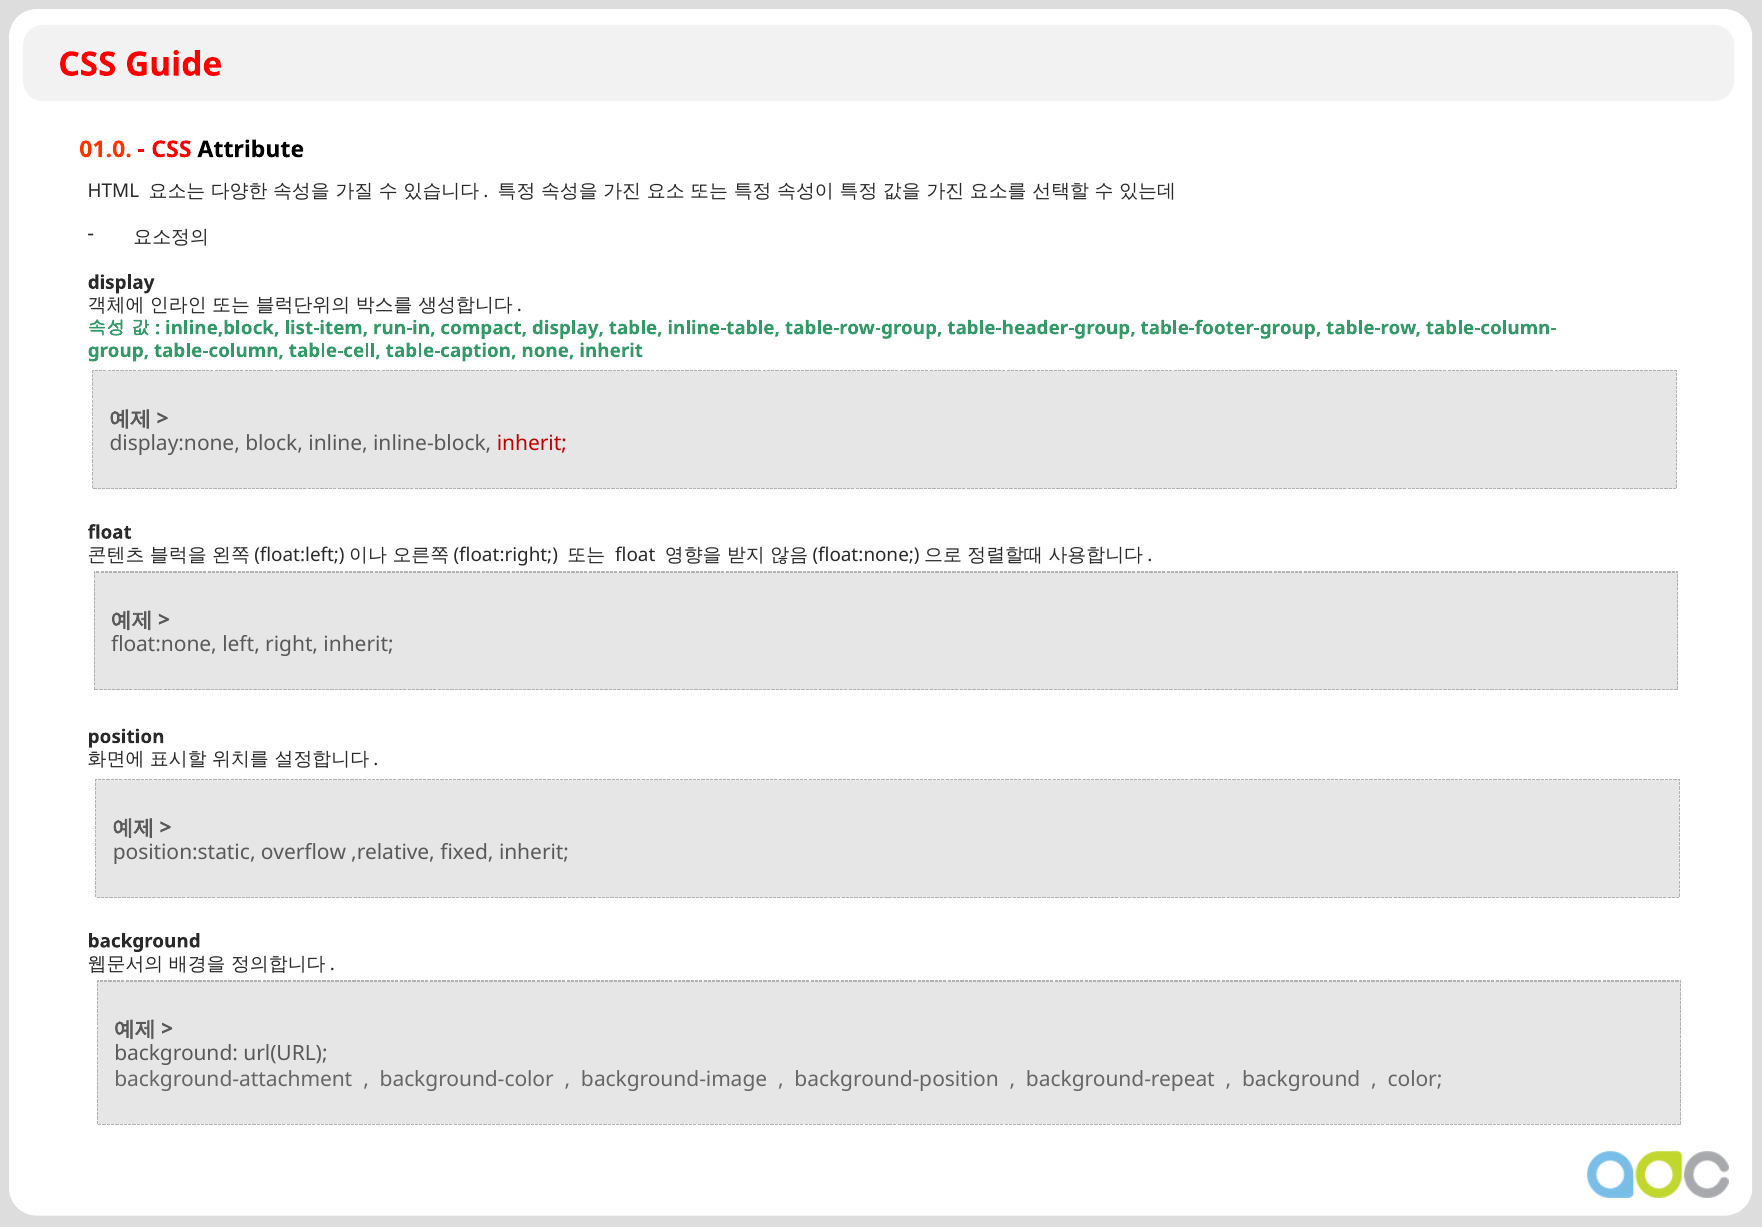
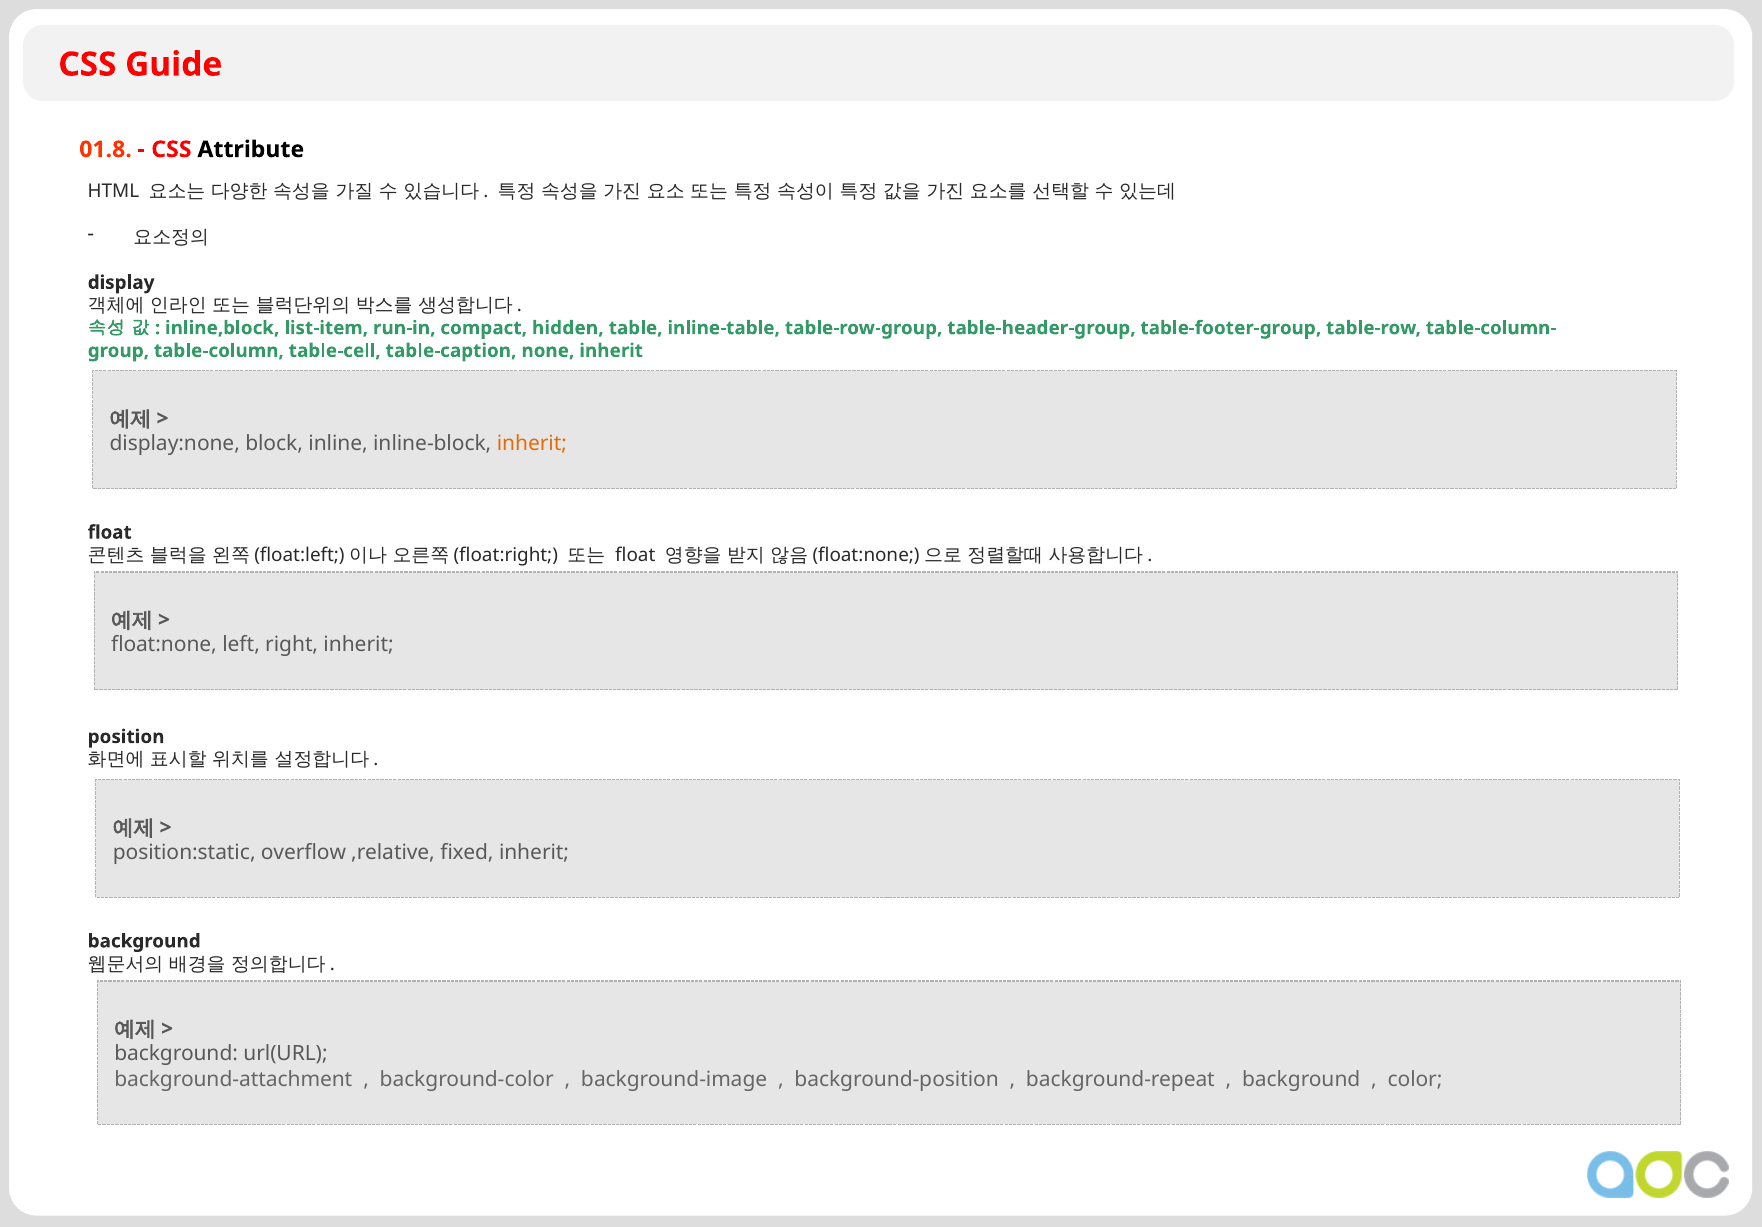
01.0: 01.0 -> 01.8 (106, 149)
compact display: display -> hidden (568, 328)
inherit colour: red -> orange (532, 444)
